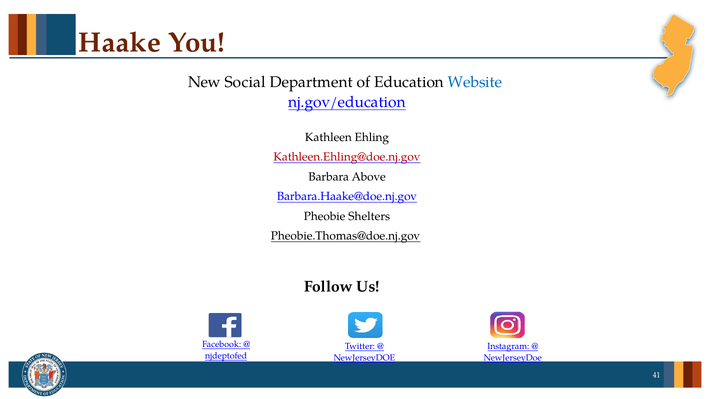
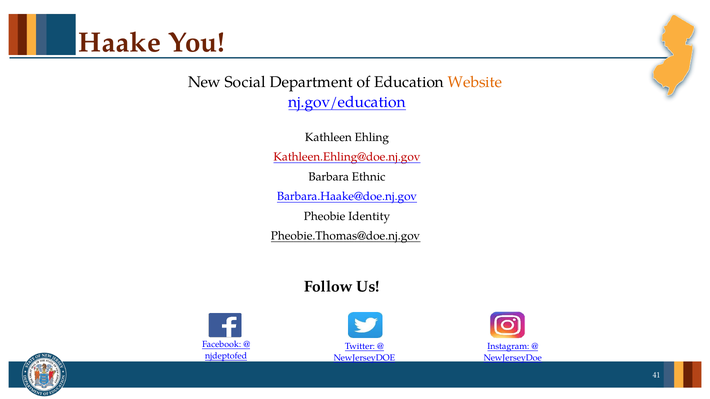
Website colour: blue -> orange (475, 82)
Above: Above -> Ethnic (369, 177)
Shelters: Shelters -> Identity (369, 216)
